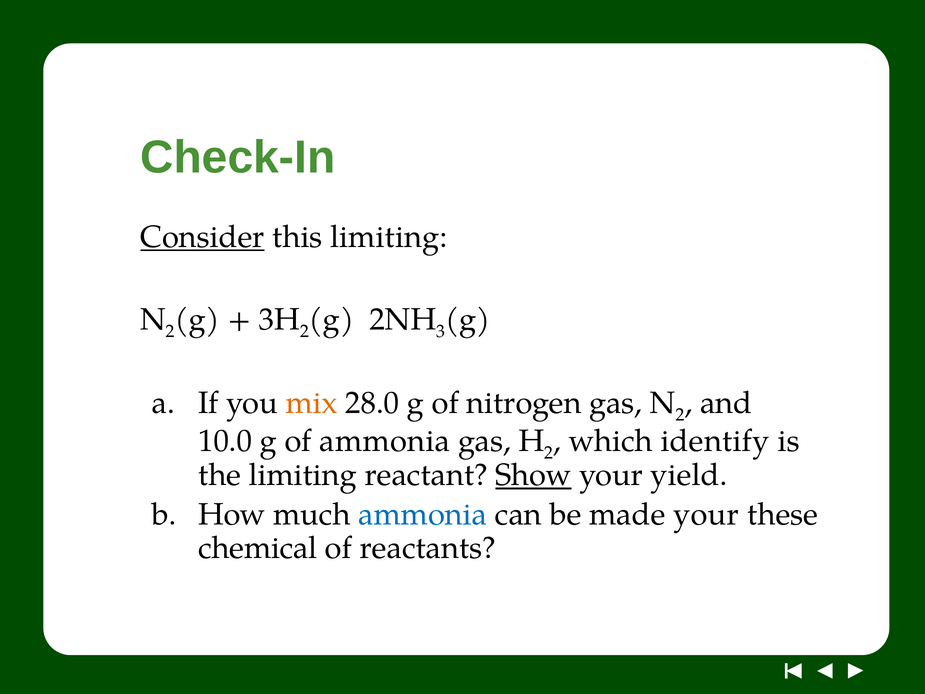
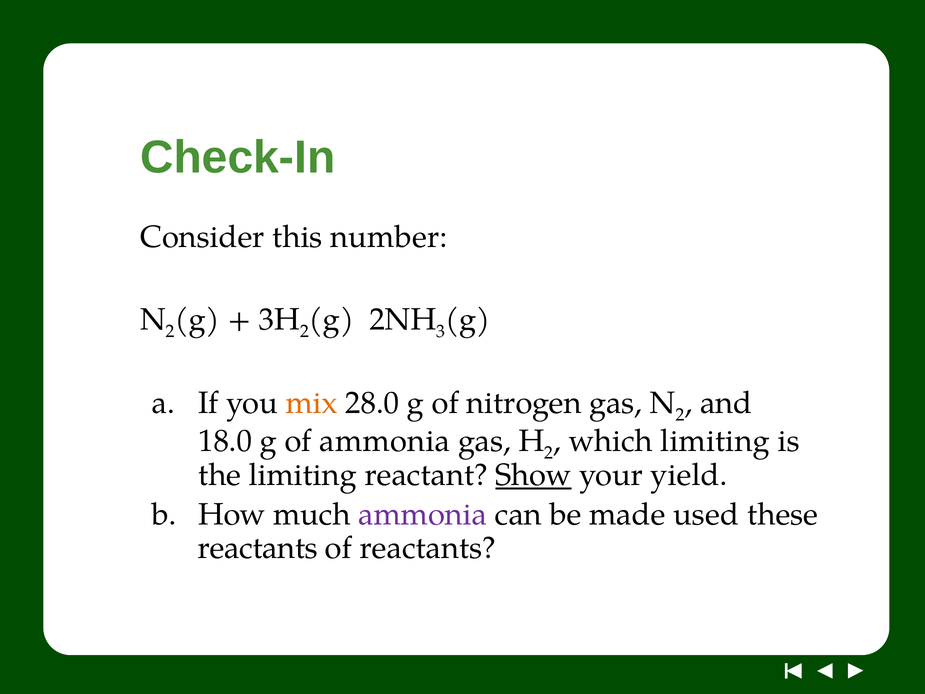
Consider underline: present -> none (202, 237)
this limiting: limiting -> number (389, 237)
10.0: 10.0 -> 18.0 (225, 441)
which identify: identify -> limiting (715, 441)
ammonia colour: blue -> purple (423, 514)
made your: your -> used (706, 514)
chemical: chemical -> reactants (258, 548)
